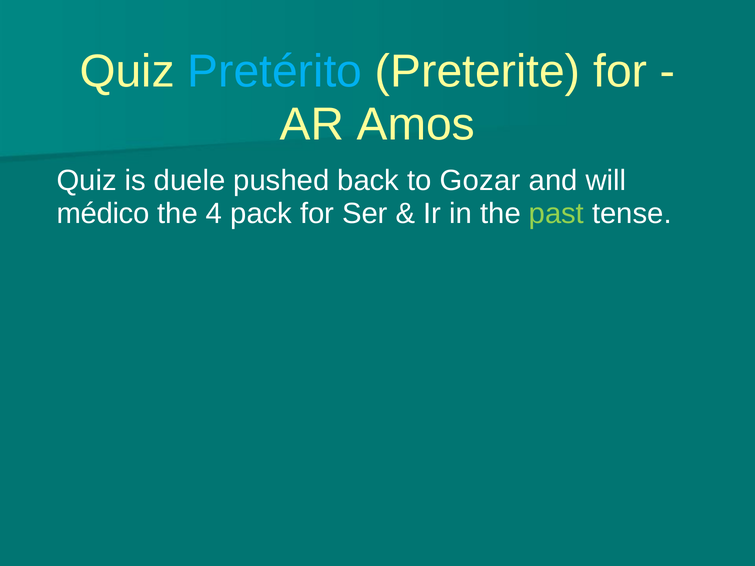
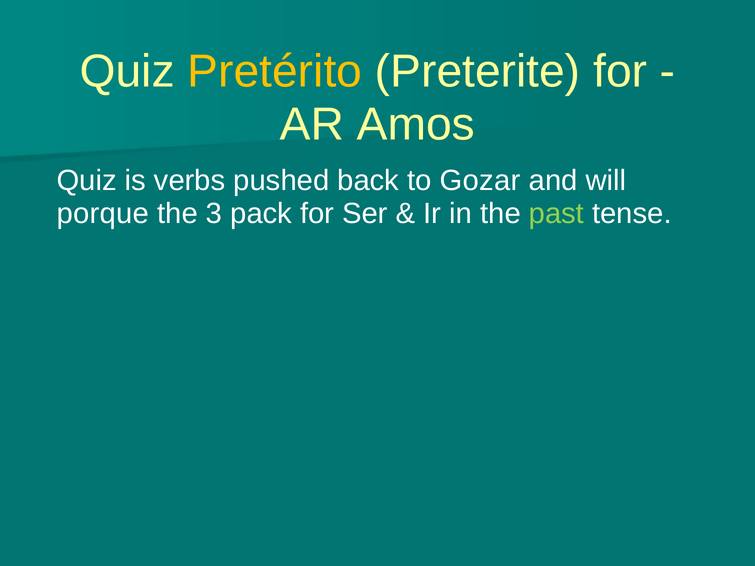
Pretérito colour: light blue -> yellow (275, 72)
duele: duele -> verbs (190, 181)
médico: médico -> porque (103, 214)
4: 4 -> 3 (214, 214)
